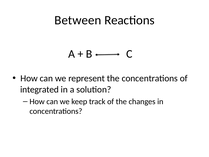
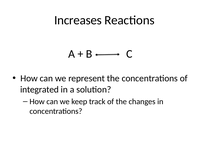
Between: Between -> Increases (78, 20)
